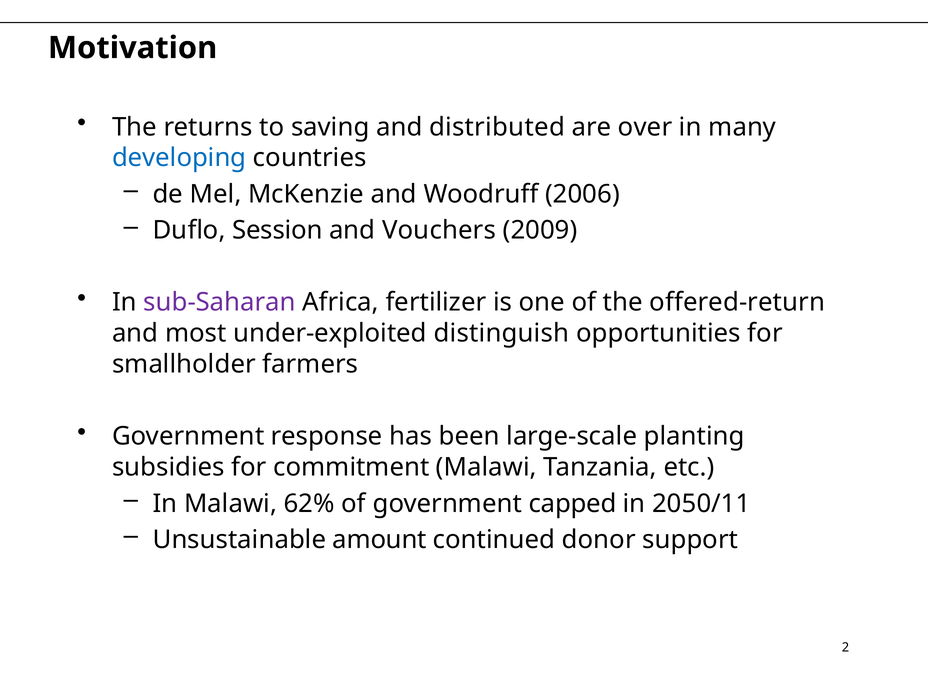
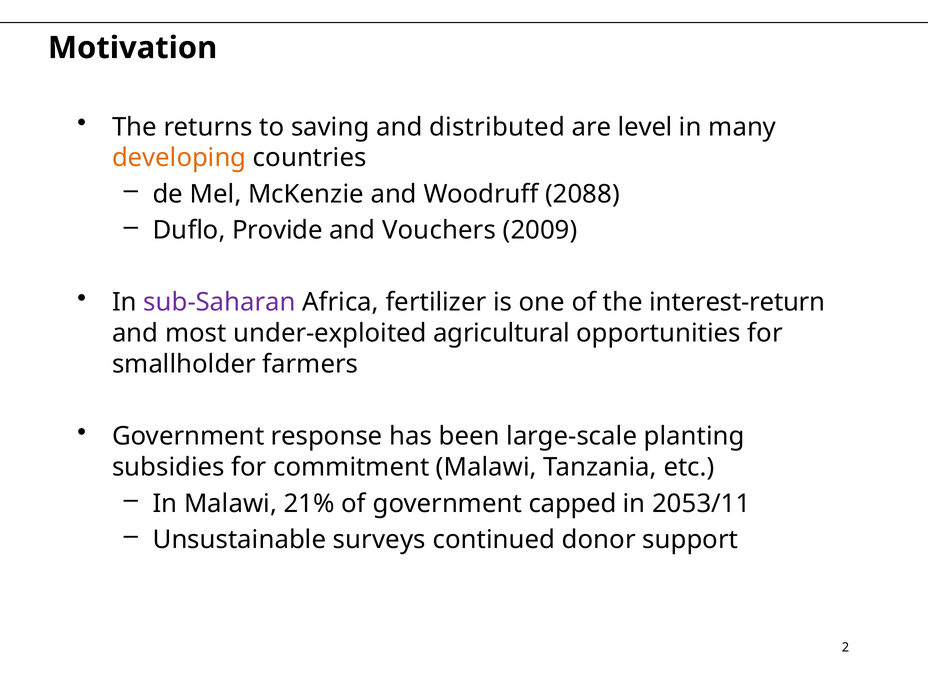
over: over -> level (645, 127)
developing colour: blue -> orange (179, 158)
2006: 2006 -> 2088 (582, 194)
Session: Session -> Provide (277, 230)
offered-return: offered-return -> interest-return (737, 302)
distinguish: distinguish -> agricultural (502, 333)
62%: 62% -> 21% (309, 503)
2050/11: 2050/11 -> 2053/11 (701, 503)
amount: amount -> surveys (379, 540)
